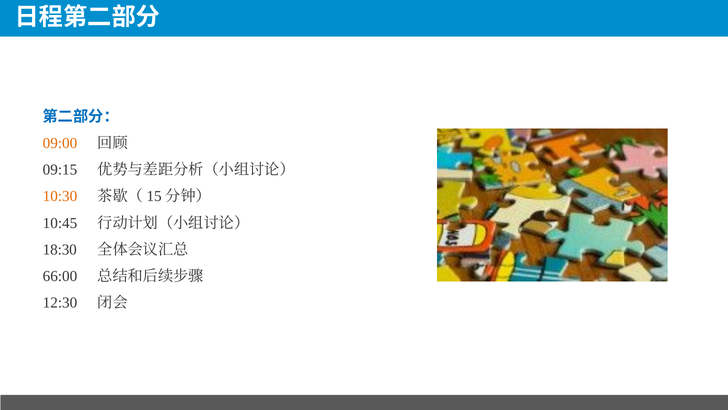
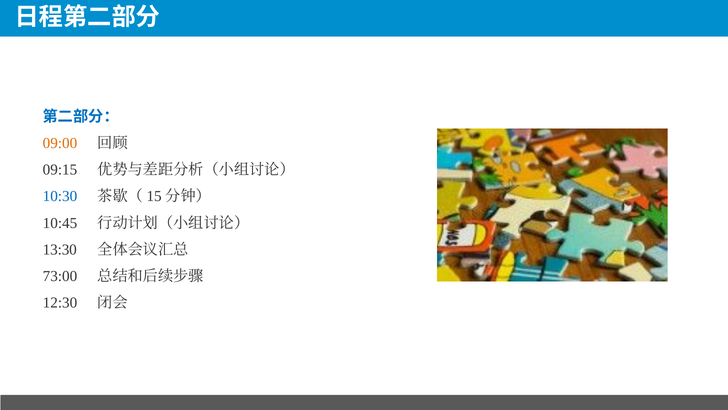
10:30 colour: orange -> blue (60, 196)
18:30: 18:30 -> 13:30 (60, 249)
66:00: 66:00 -> 73:00 (60, 276)
